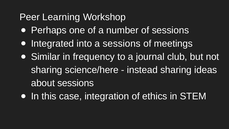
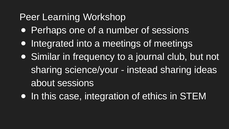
a sessions: sessions -> meetings (122, 43)
science/here: science/here -> science/your (92, 70)
